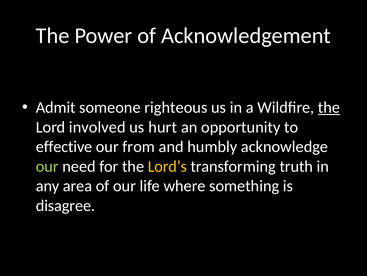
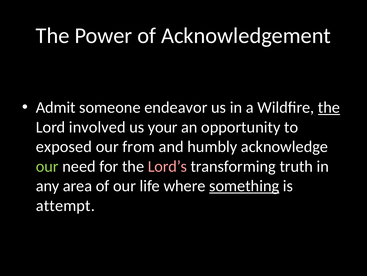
righteous: righteous -> endeavor (176, 107)
hurt: hurt -> your (163, 127)
effective: effective -> exposed (64, 146)
Lord’s colour: yellow -> pink (167, 166)
something underline: none -> present (244, 186)
disagree: disagree -> attempt (65, 205)
